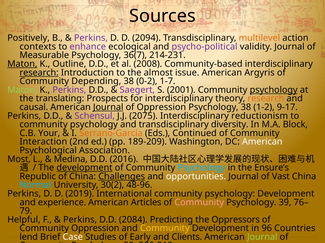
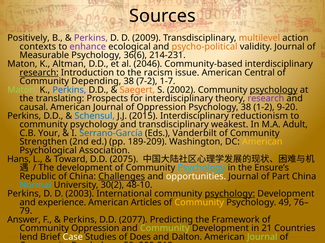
2094: 2094 -> 2009 (146, 38)
psycho-political colour: purple -> orange (205, 47)
36(7: 36(7 -> 36(6 (135, 55)
Maton underline: present -> none (22, 64)
Outline: Outline -> Altman (69, 64)
2008: 2008 -> 2046 (148, 64)
almost: almost -> racism (158, 73)
Argyris: Argyris -> Central (260, 73)
0-2: 0-2 -> 7-2 (147, 81)
Perkins colour: purple -> blue (69, 90)
Saegert colour: purple -> orange (137, 90)
2001: 2001 -> 2002 (181, 90)
research colour: orange -> purple (266, 99)
Journal underline: present -> none (108, 107)
9-17: 9-17 -> 9-20 (287, 107)
Schensul colour: purple -> blue (95, 116)
2075: 2075 -> 2015 (144, 116)
diversity: diversity -> weakest (230, 125)
Block: Block -> Adult (295, 125)
Serrano-García colour: orange -> blue (111, 134)
Continued: Continued -> Vanderbilt (195, 134)
Interaction: Interaction -> Strengthen (43, 142)
American colour: white -> yellow (262, 142)
Most: Most -> Hans (19, 160)
Medina: Medina -> Toward (71, 160)
2016: 2016 -> 2075 (124, 160)
development underline: present -> none (84, 168)
Vast: Vast -> Part (281, 177)
48-96: 48-96 -> 48-10 (139, 186)
2019: 2019 -> 2003 (80, 194)
psychology underline: none -> present (230, 194)
Community colour: pink -> yellow (199, 203)
39: 39 -> 49 (285, 203)
Helpful: Helpful -> Answer (24, 220)
2084: 2084 -> 2077 (133, 220)
Oppressors: Oppressors -> Framework (236, 220)
Community colour: yellow -> light green (165, 229)
96: 96 -> 21 (267, 229)
Early: Early -> Does (140, 238)
Clients: Clients -> Dalton (187, 238)
